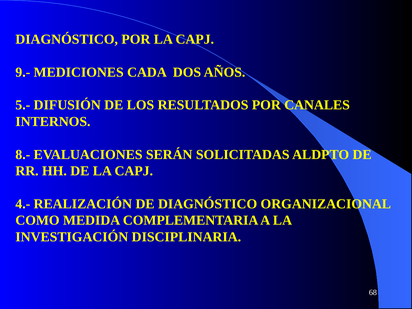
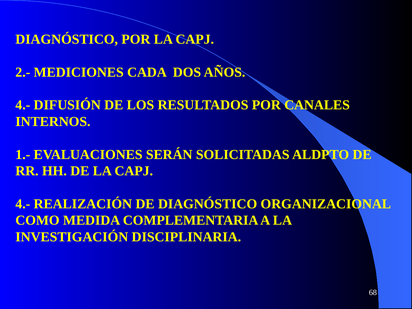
9.-: 9.- -> 2.- (23, 72)
5.-: 5.- -> 4.- (23, 105)
8.-: 8.- -> 1.- (23, 155)
